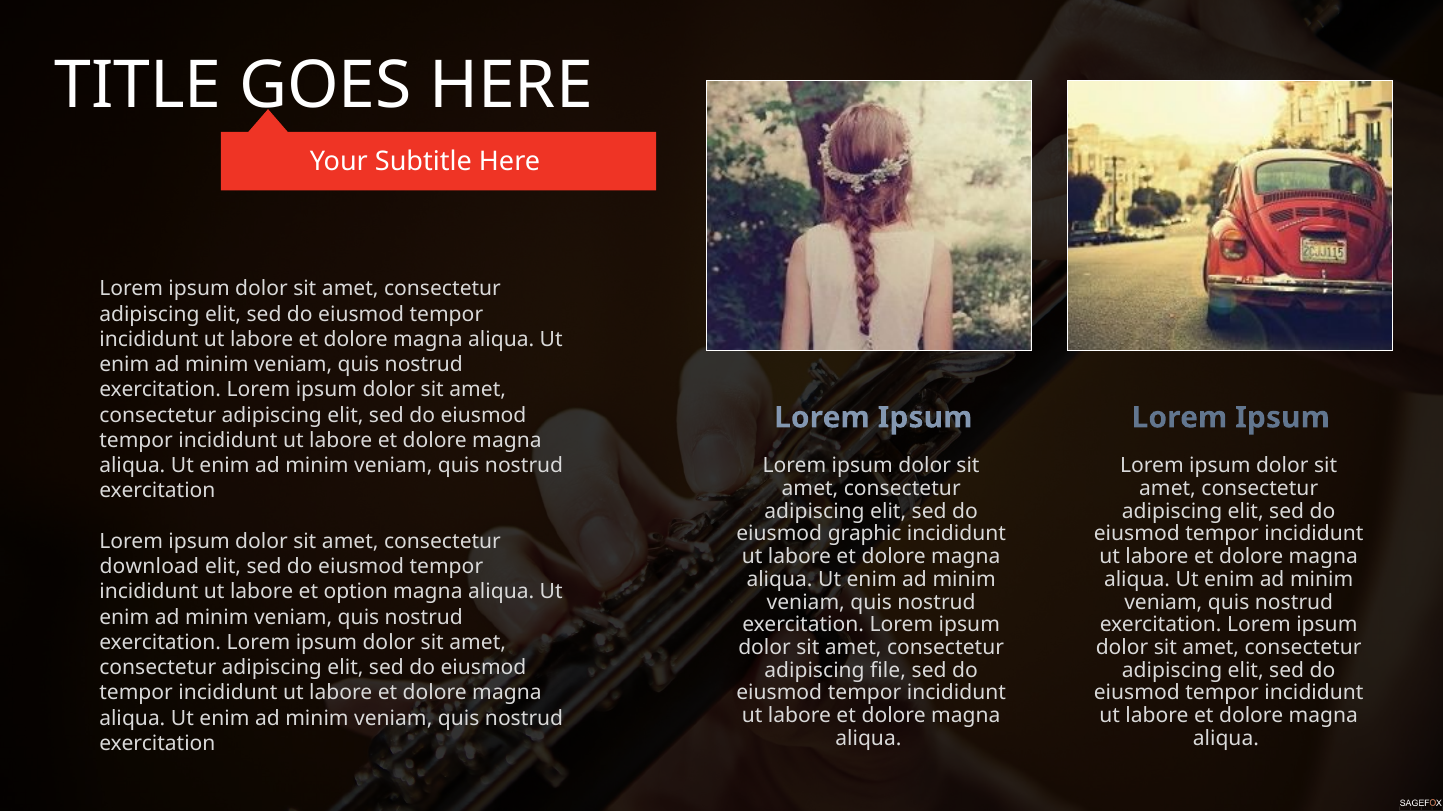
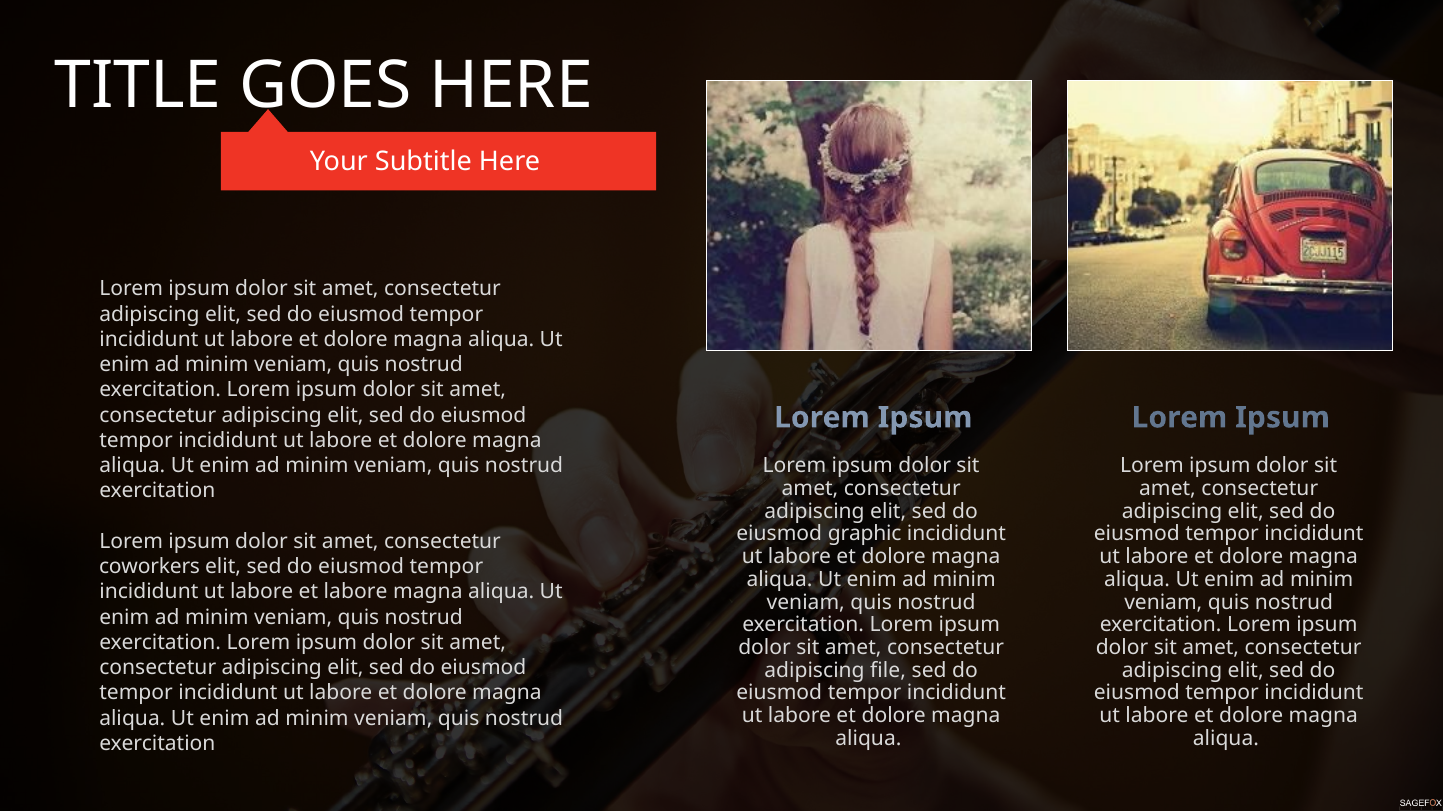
download: download -> coworkers (150, 567)
et option: option -> labore (356, 592)
